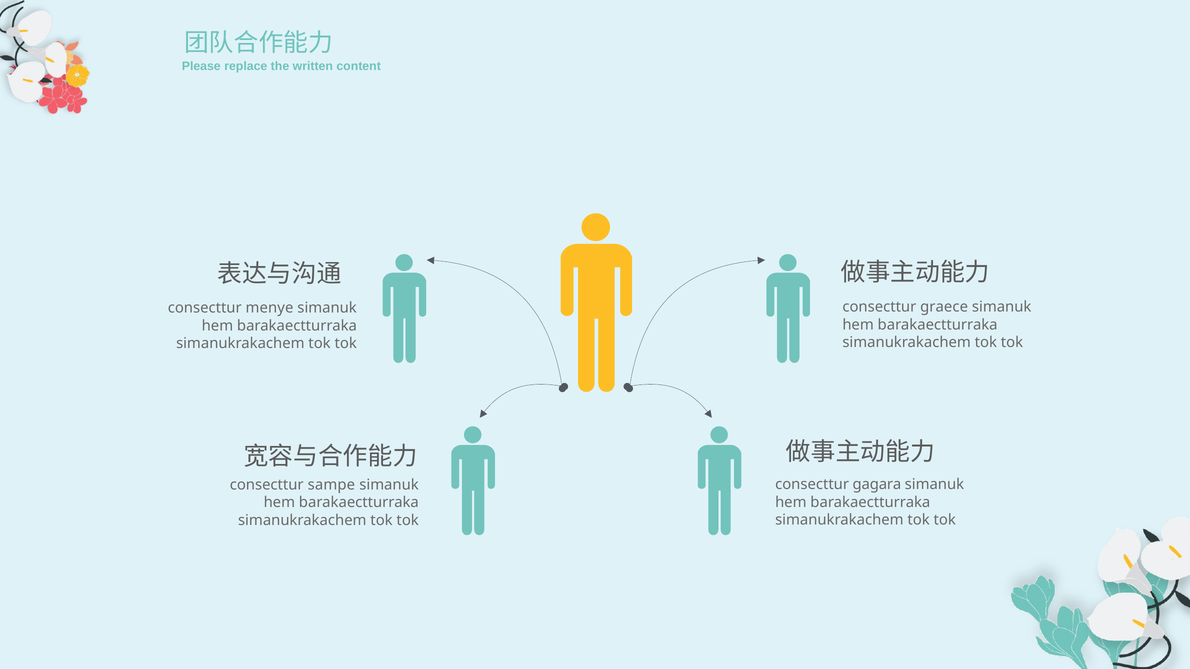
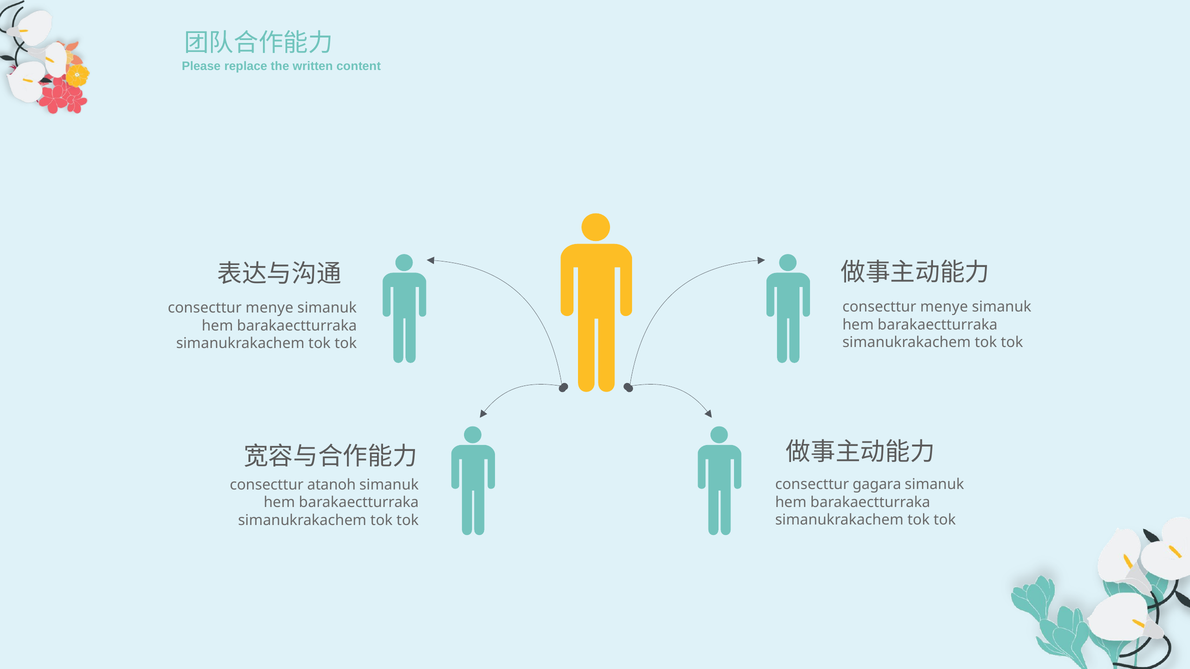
graece: graece -> menye (944, 307)
sampe: sampe -> atanoh (332, 485)
